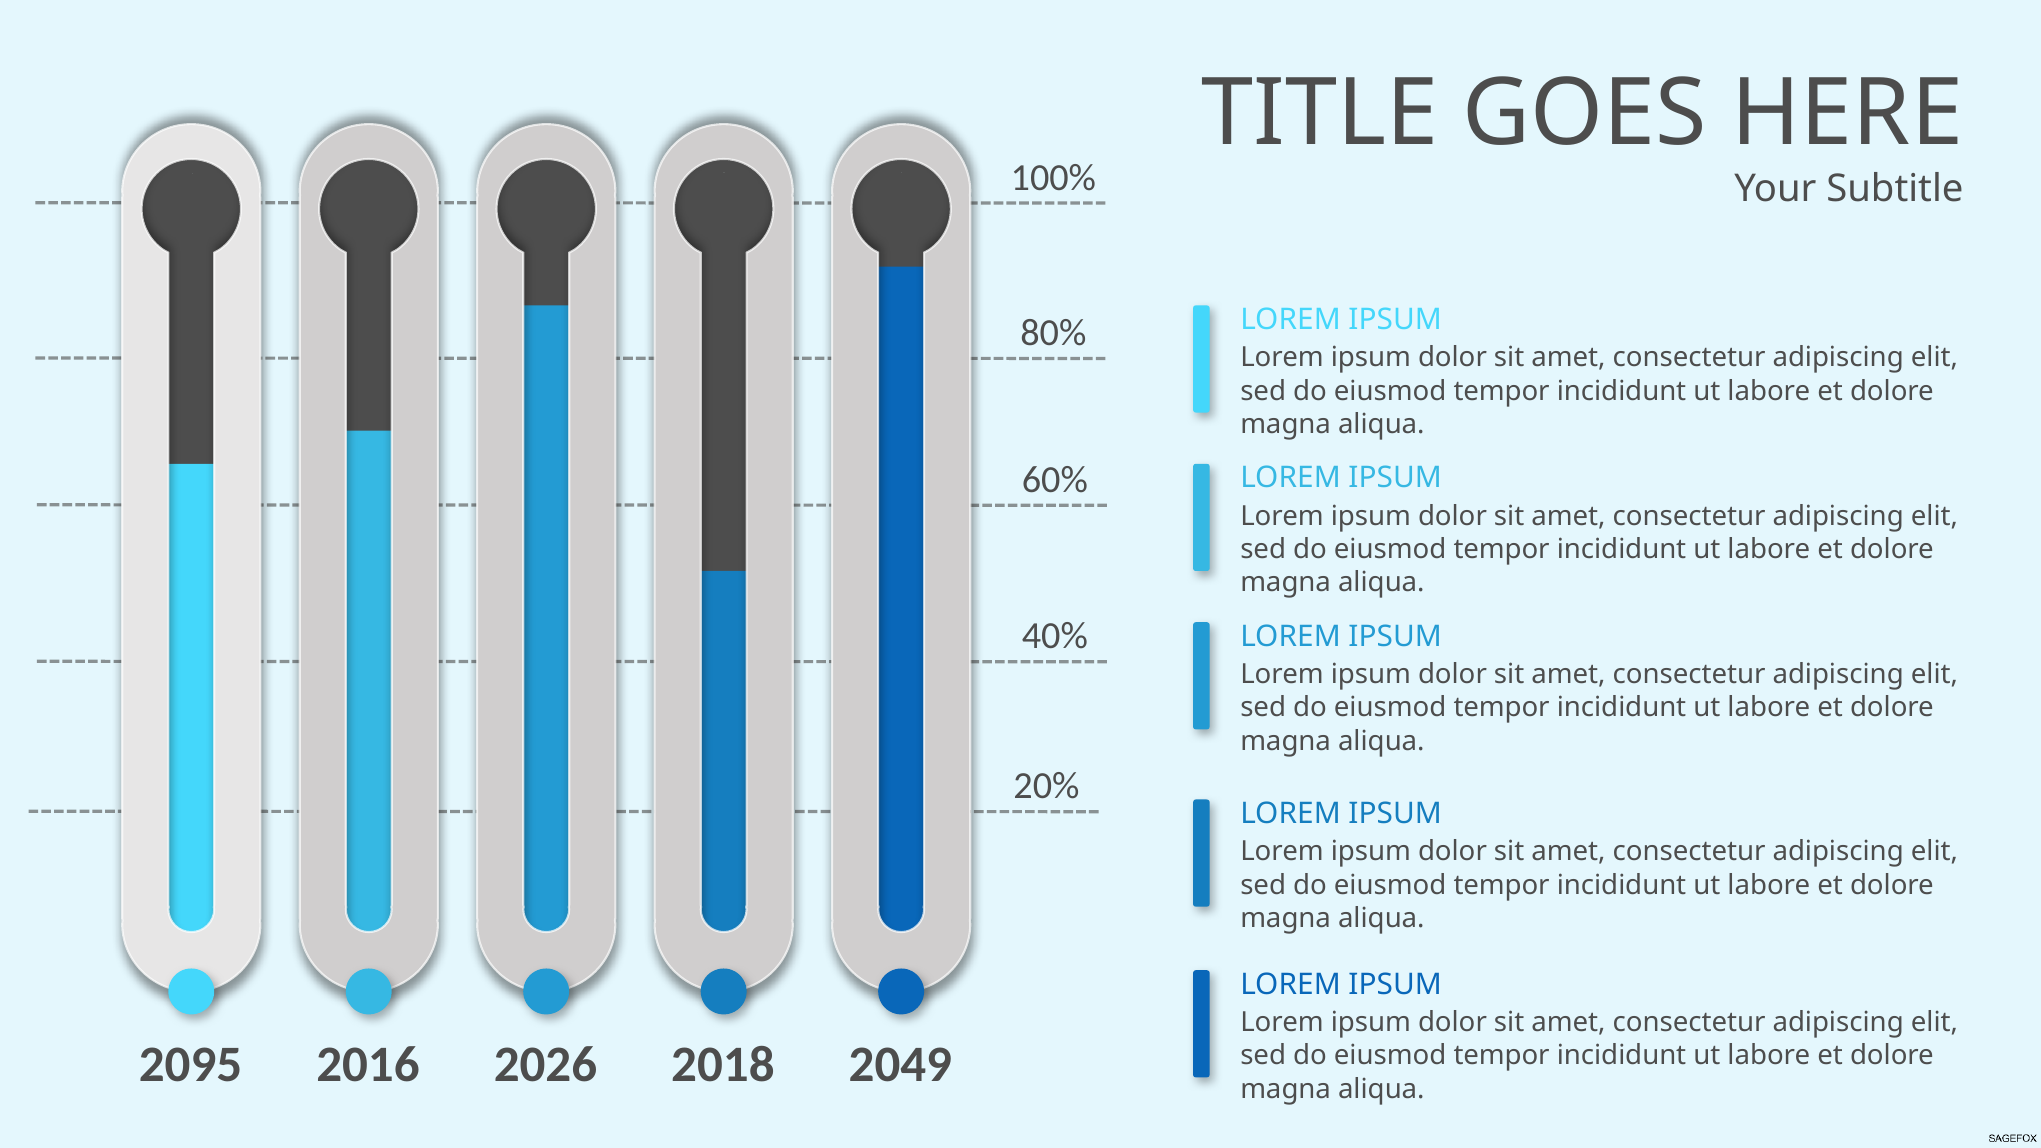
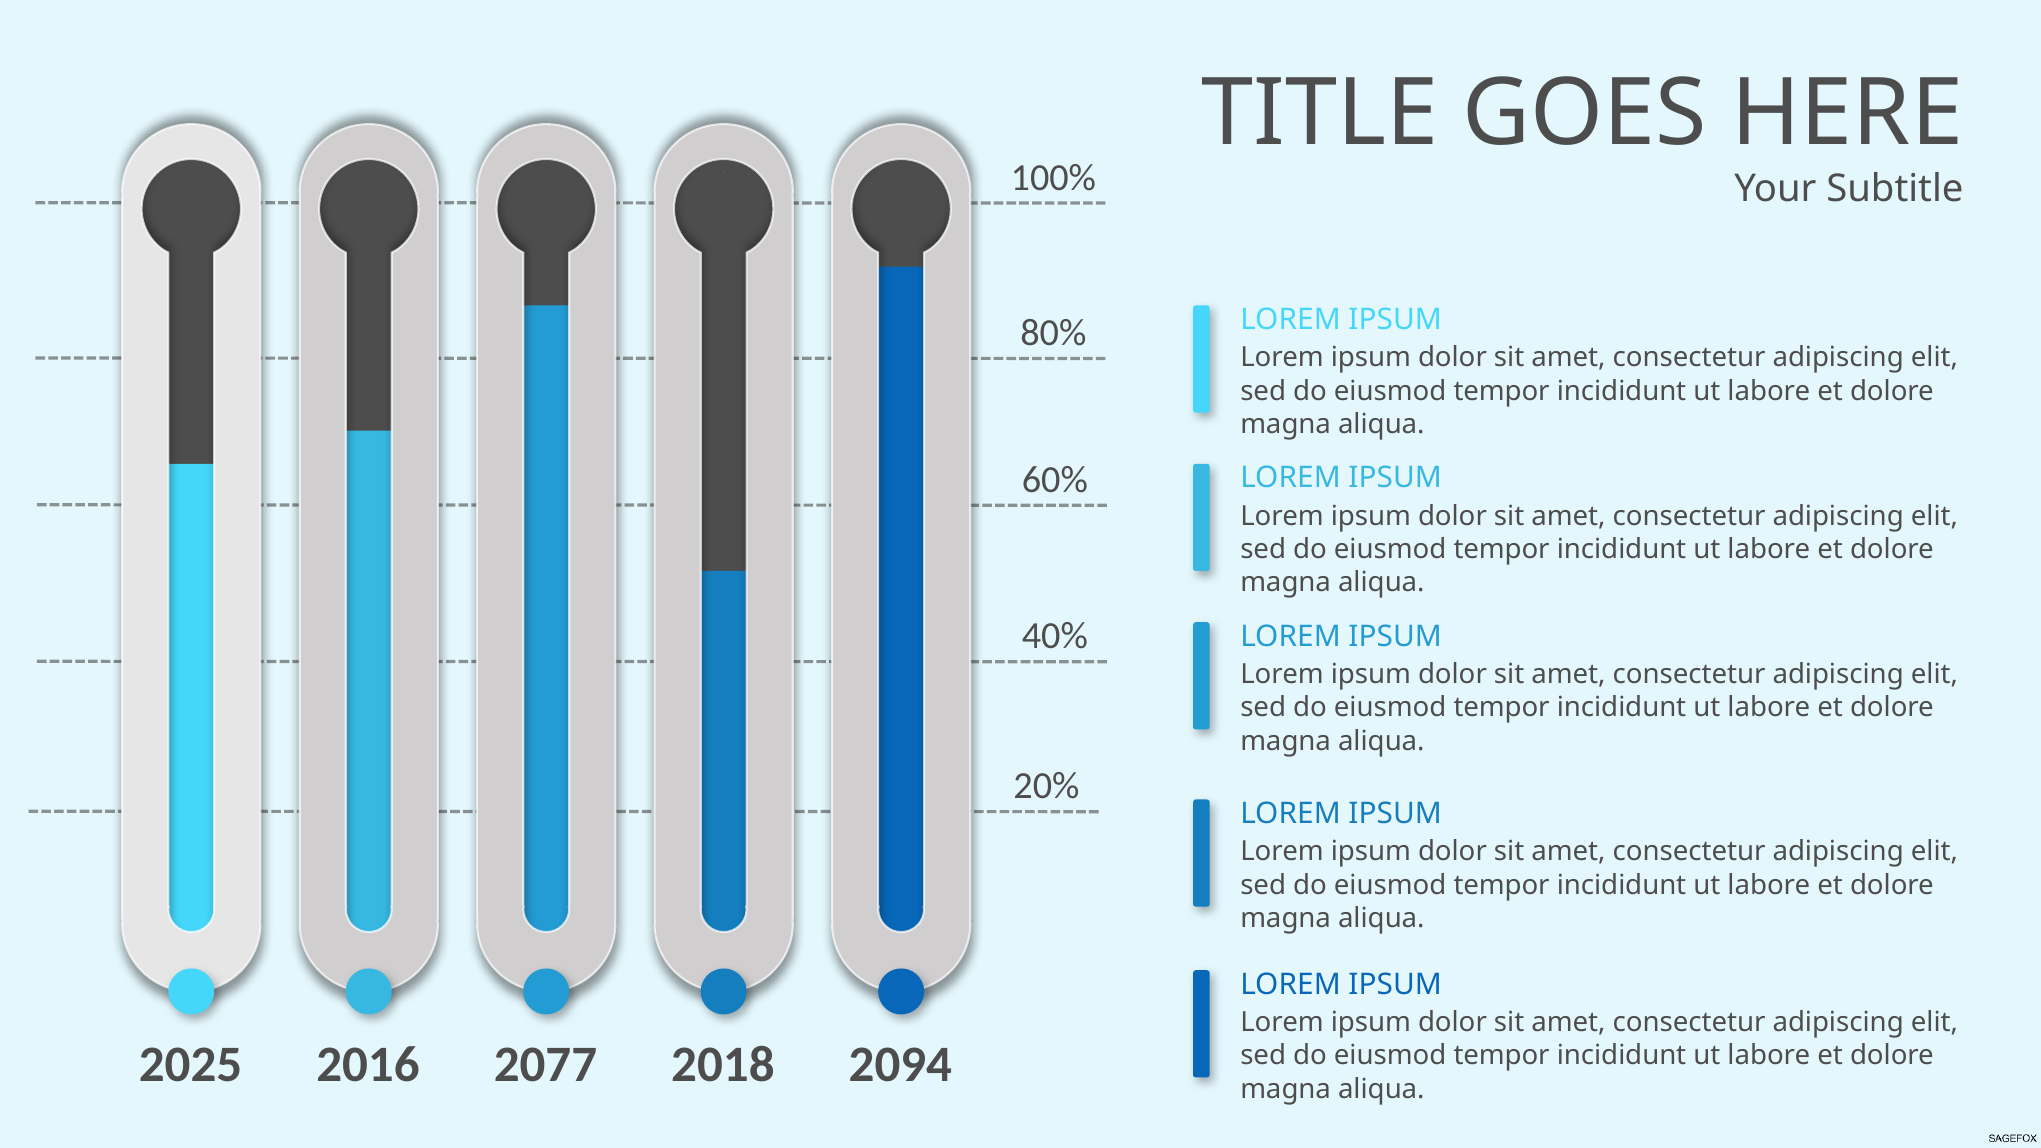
2095: 2095 -> 2025 (191, 1065)
2026: 2026 -> 2077 (545, 1065)
2049: 2049 -> 2094 (900, 1065)
